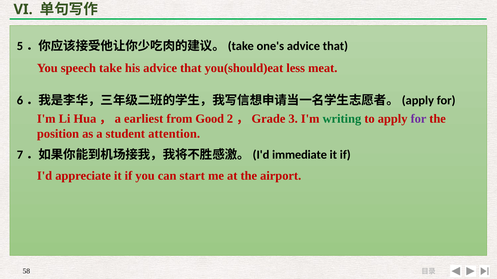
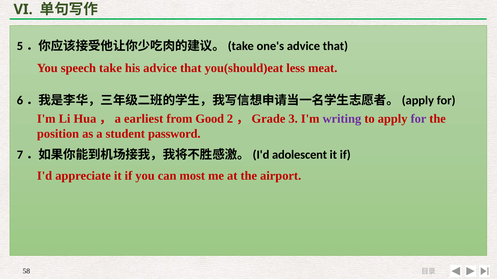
writing colour: green -> purple (342, 119)
attention: attention -> password (174, 134)
immediate: immediate -> adolescent (300, 155)
start: start -> most (192, 176)
